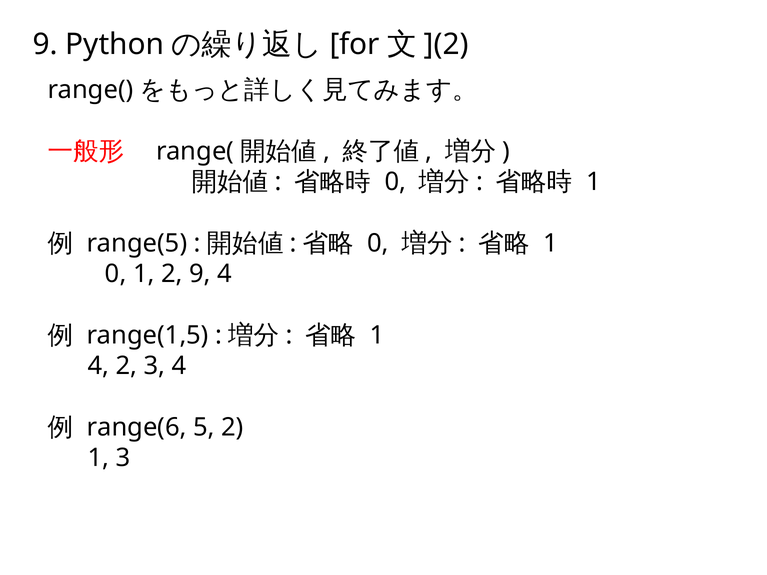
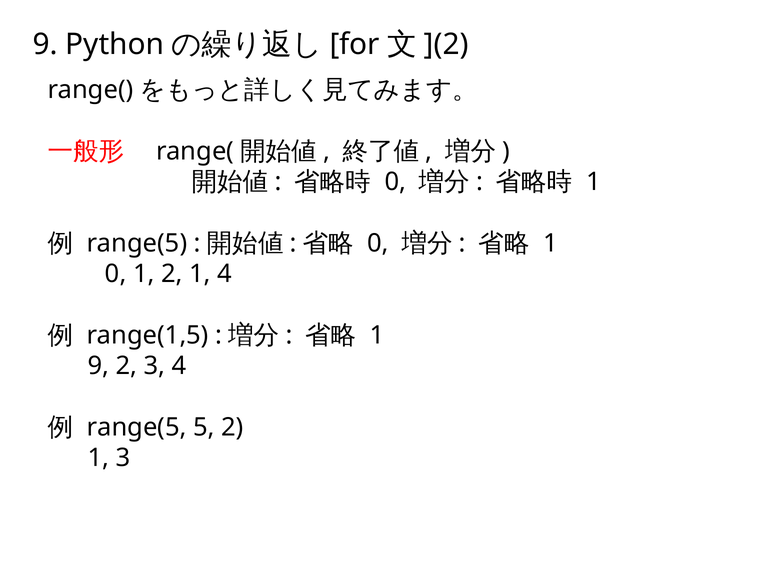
1 2 9: 9 -> 1 (200, 274)
4: 4 -> 9 (98, 366)
range(6: range(6 -> range(5 (137, 427)
